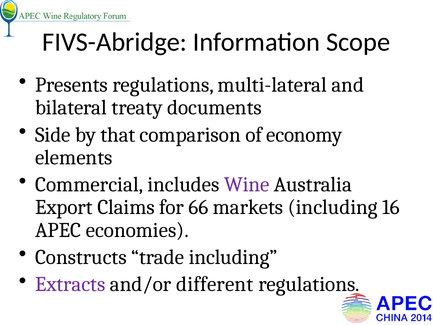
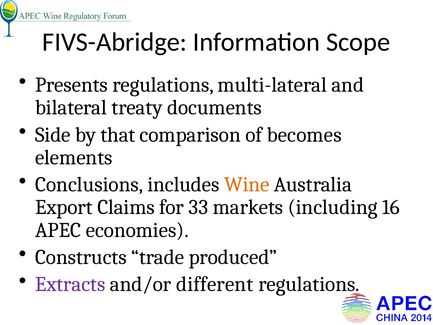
economy: economy -> becomes (304, 135)
Commercial: Commercial -> Conclusions (89, 184)
Wine colour: purple -> orange (247, 184)
66: 66 -> 33 (198, 207)
trade including: including -> produced (233, 257)
